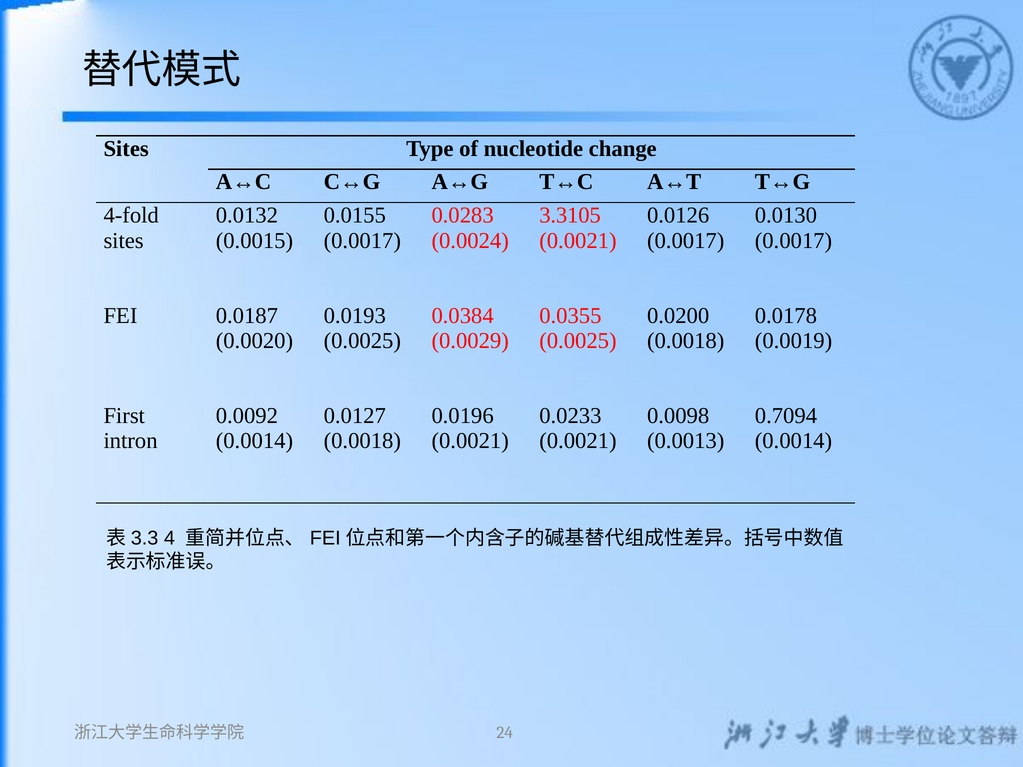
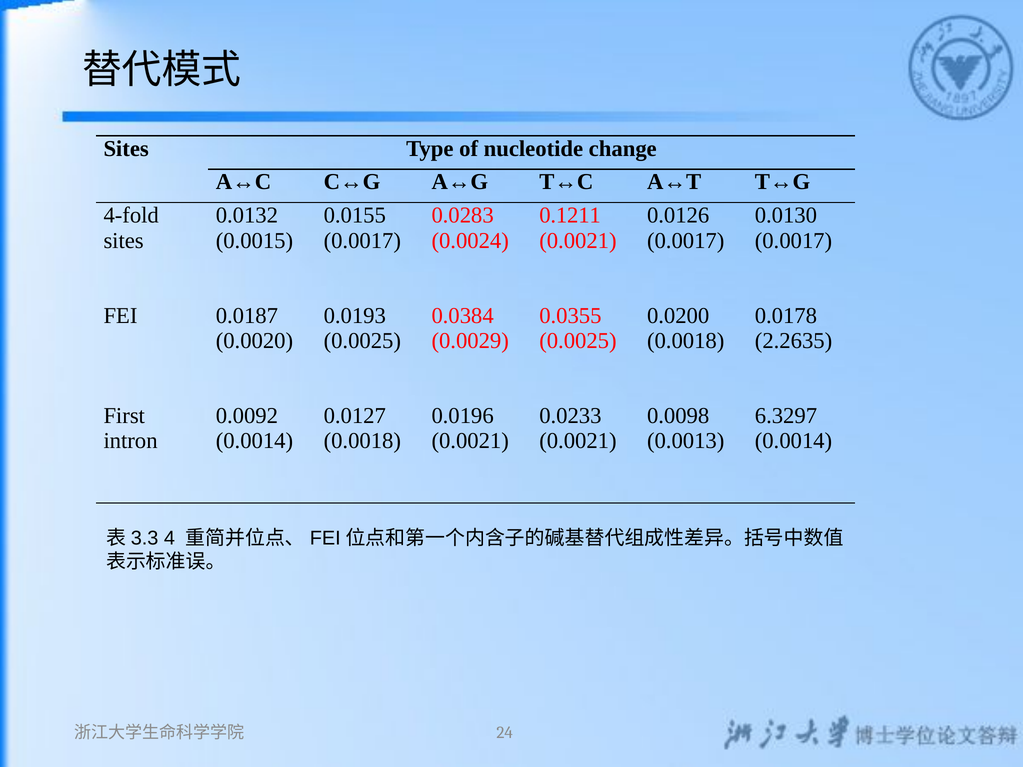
3.3105: 3.3105 -> 0.1211 (570, 215)
0.0019: 0.0019 -> 2.2635 (794, 341)
0.7094: 0.7094 -> 6.3297 (786, 416)
